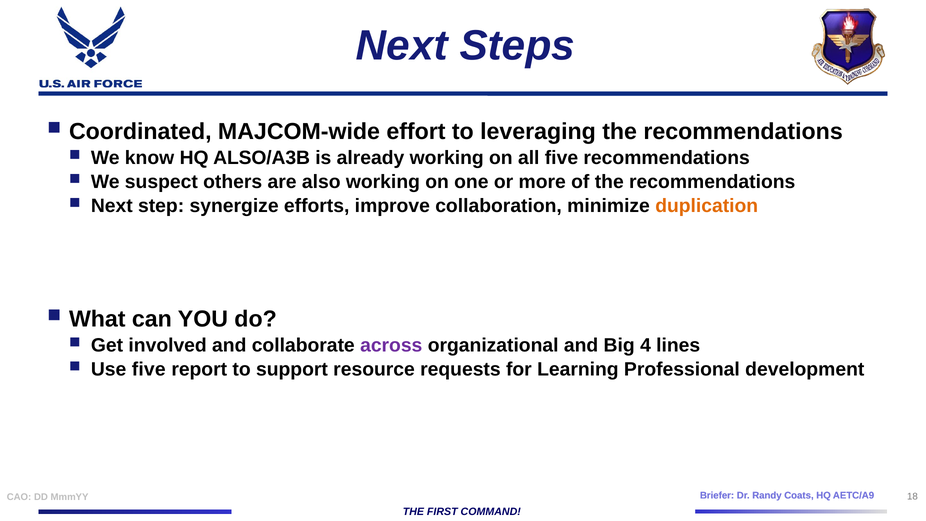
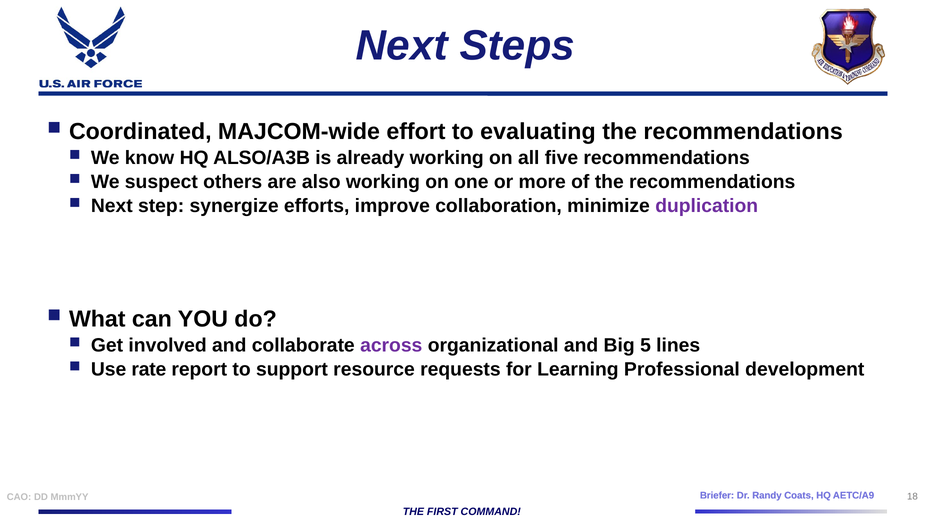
leveraging: leveraging -> evaluating (538, 132)
duplication colour: orange -> purple (707, 206)
4: 4 -> 5 (646, 345)
Use five: five -> rate (149, 369)
